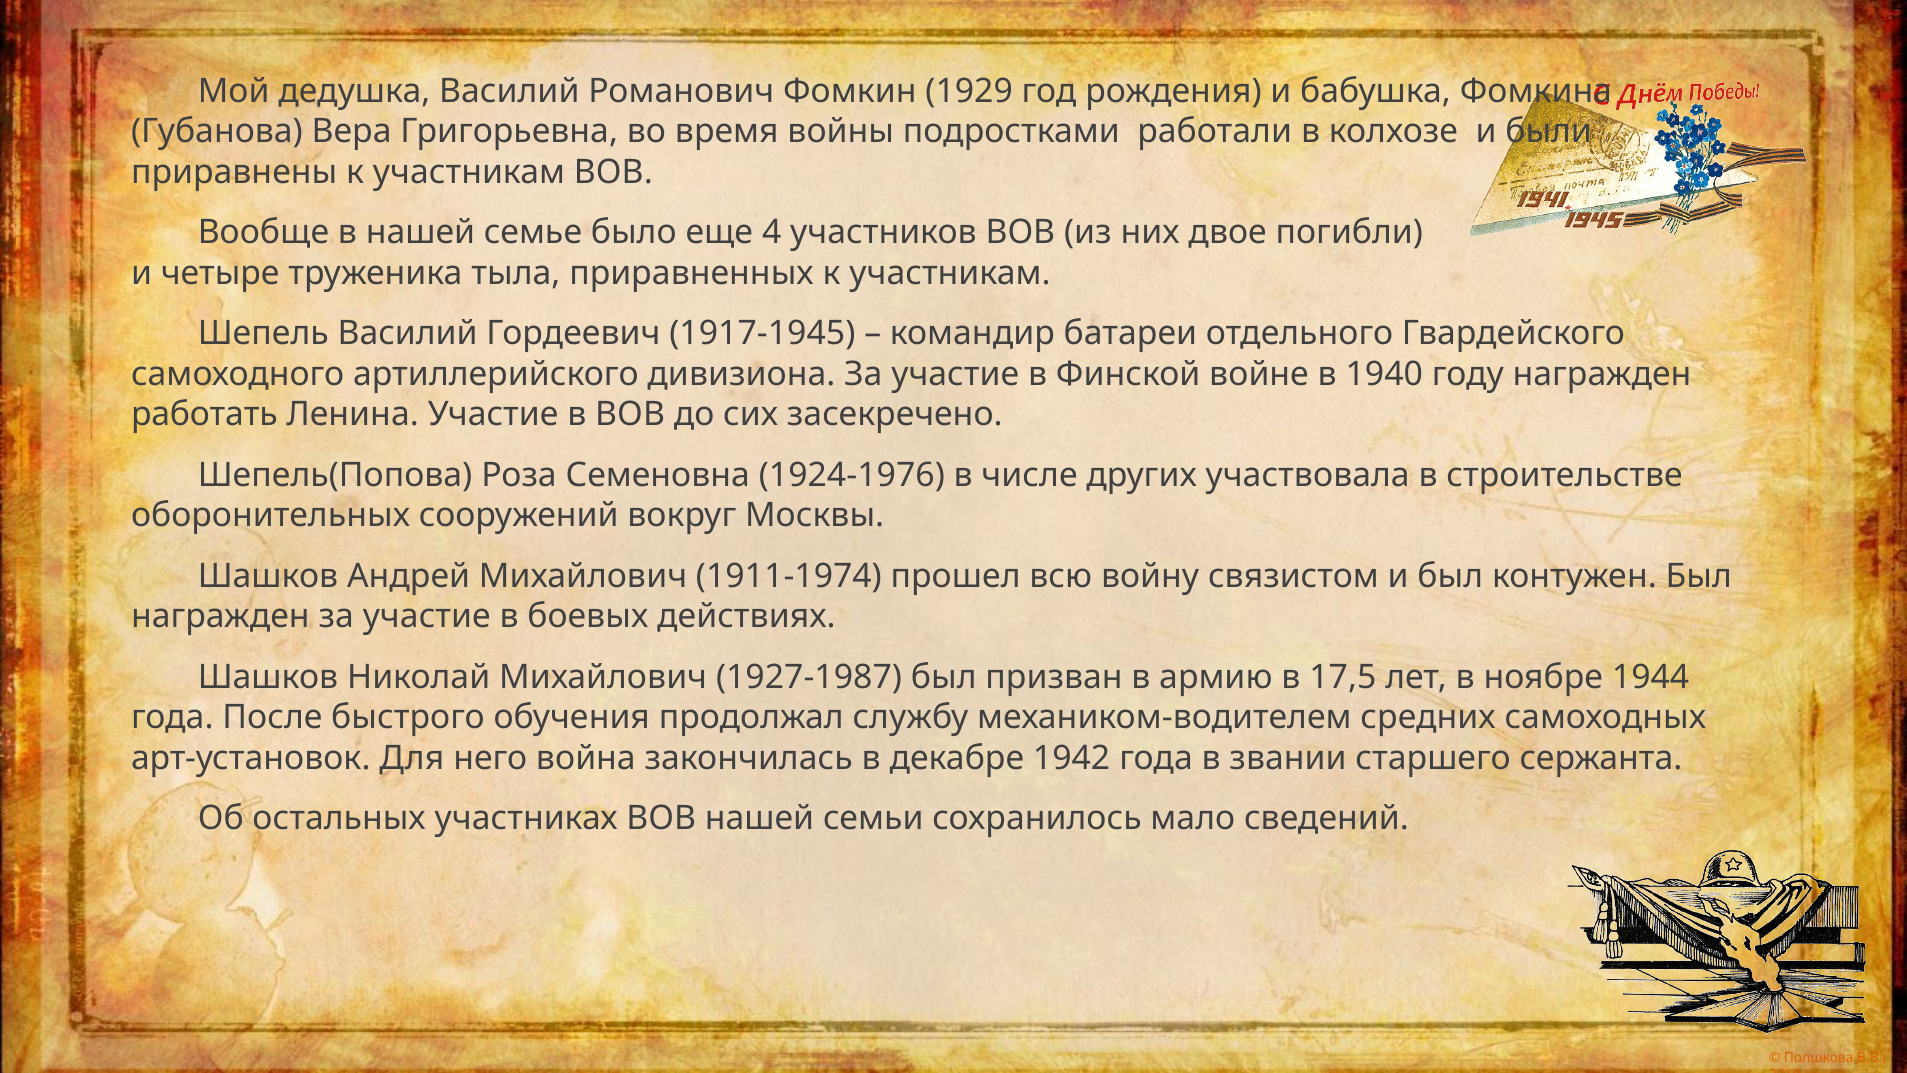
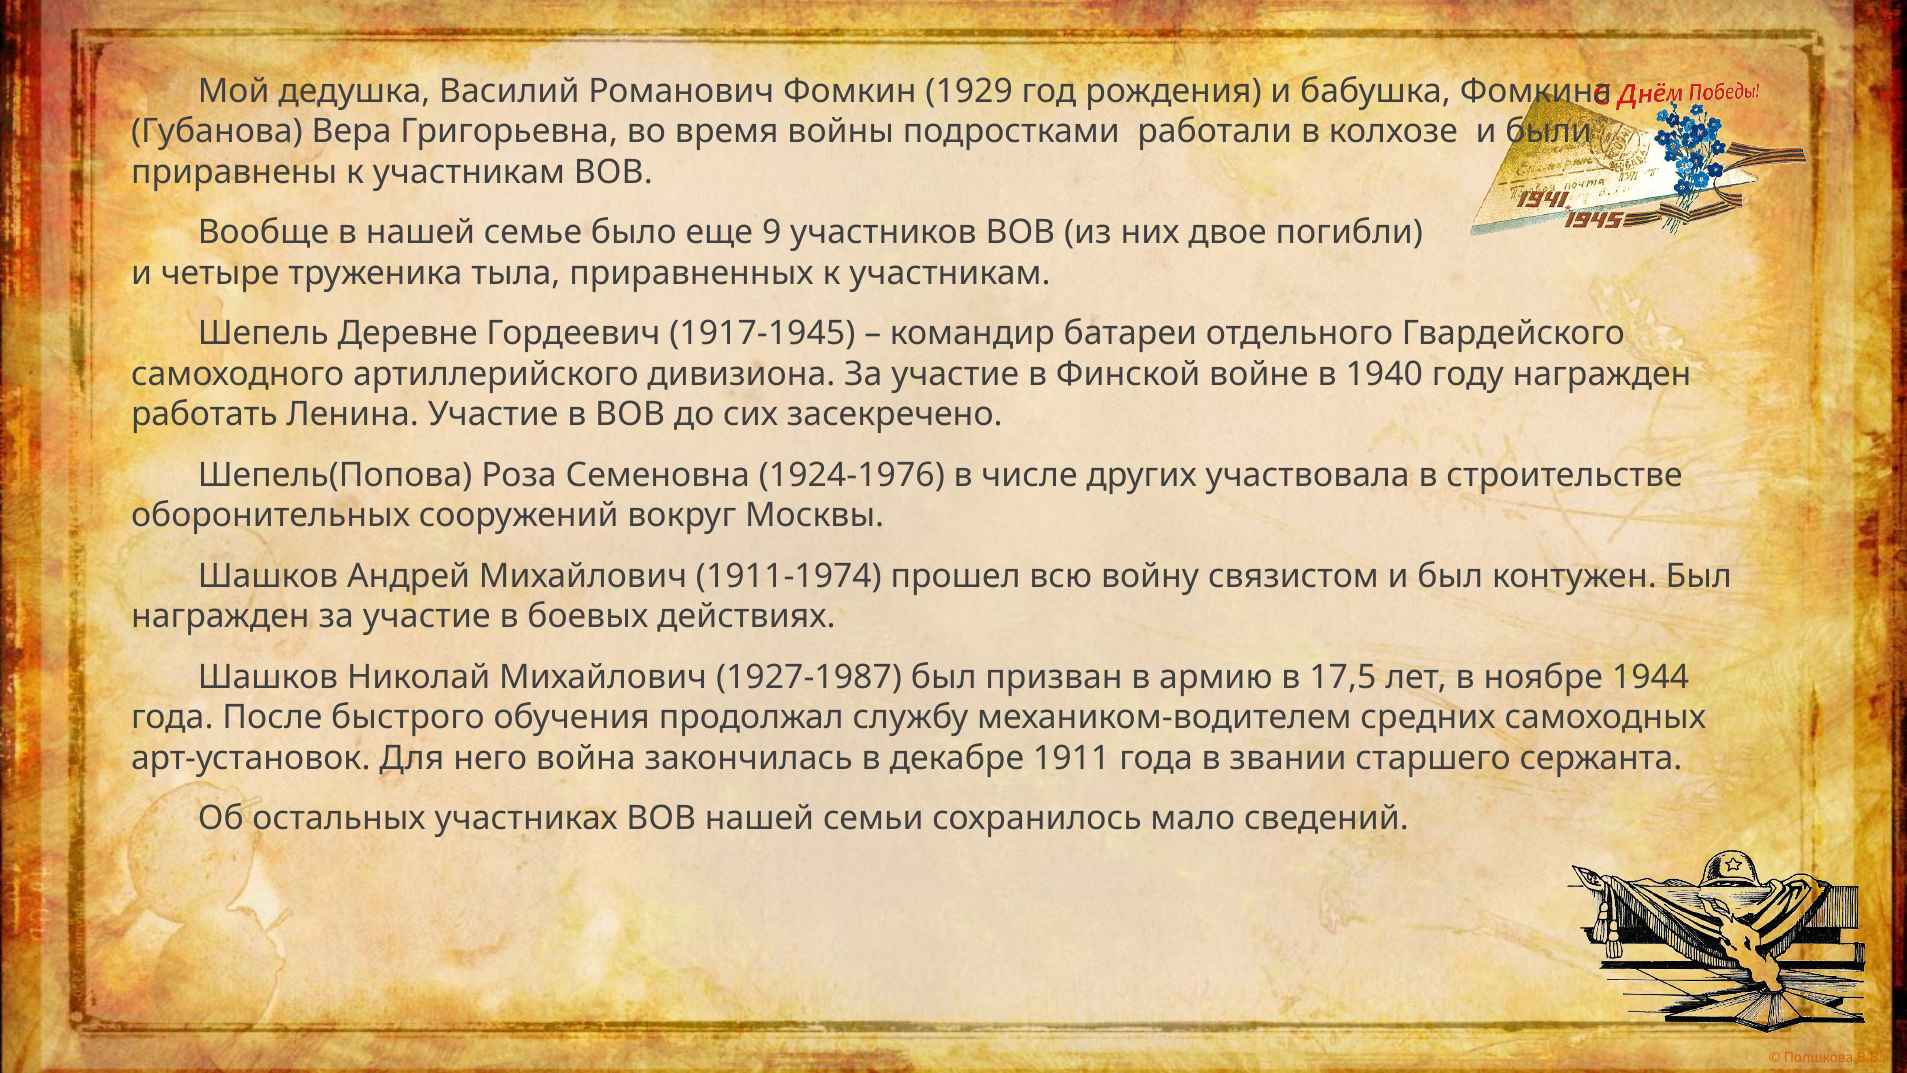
4: 4 -> 9 (772, 232)
Шепель Василий: Василий -> Деревне (408, 333)
1942: 1942 -> 1911 (1072, 758)
